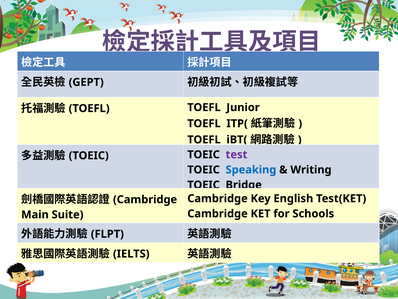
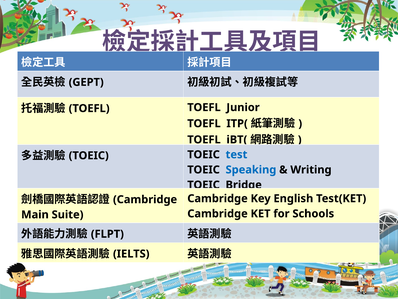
test colour: purple -> blue (236, 154)
